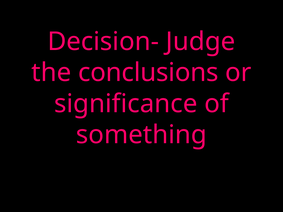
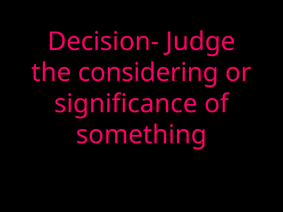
conclusions: conclusions -> considering (148, 73)
